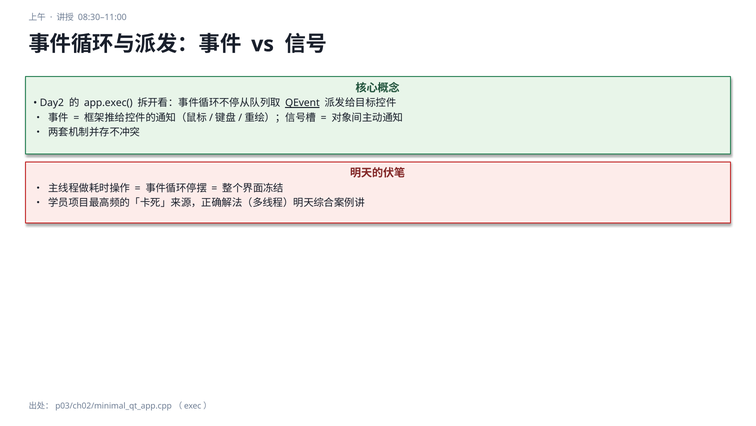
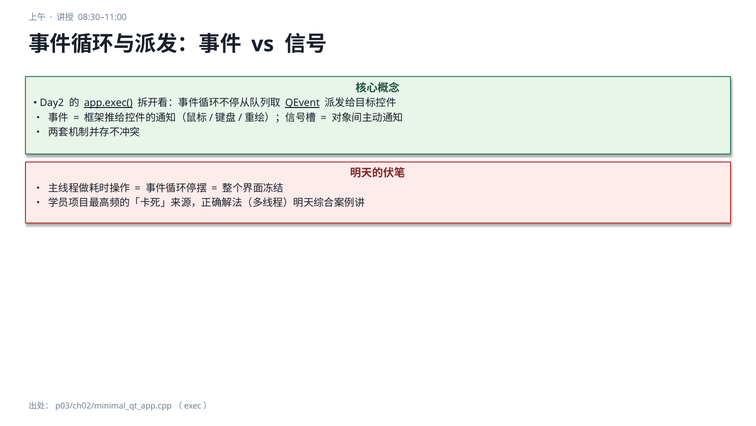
app.exec( underline: none -> present (108, 103)
